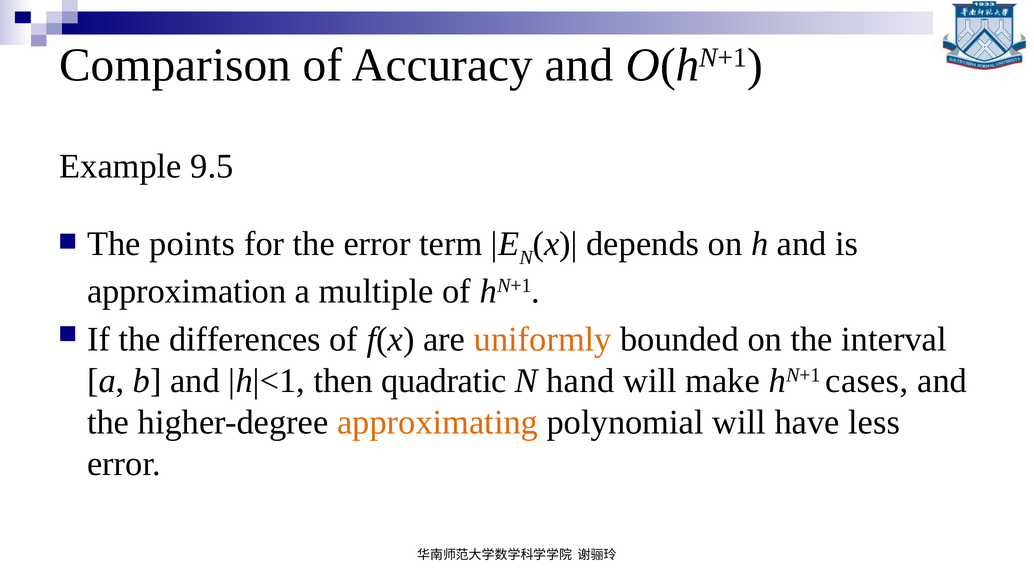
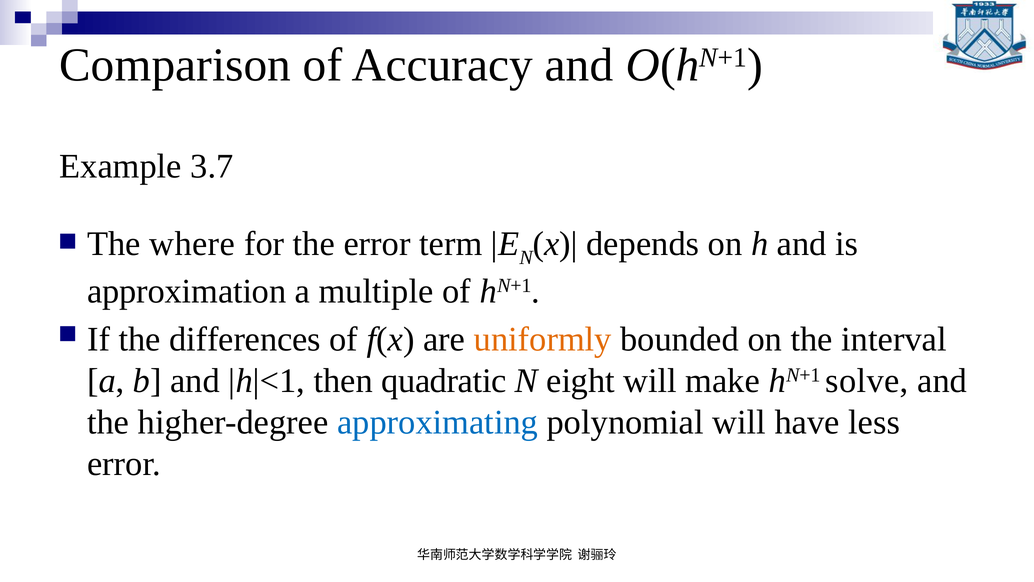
9.5: 9.5 -> 3.7 (212, 166)
points: points -> where (192, 244)
hand: hand -> eight (581, 381)
cases: cases -> solve (867, 381)
approximating colour: orange -> blue (438, 422)
